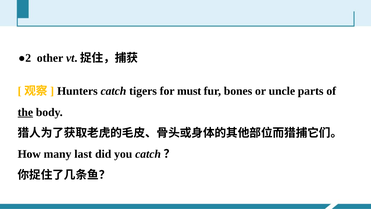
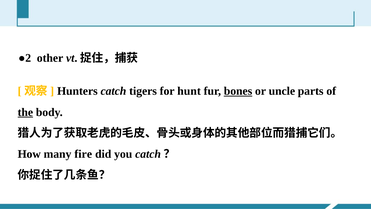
must: must -> hunt (189, 91)
bones underline: none -> present (238, 91)
last: last -> fire (83, 154)
